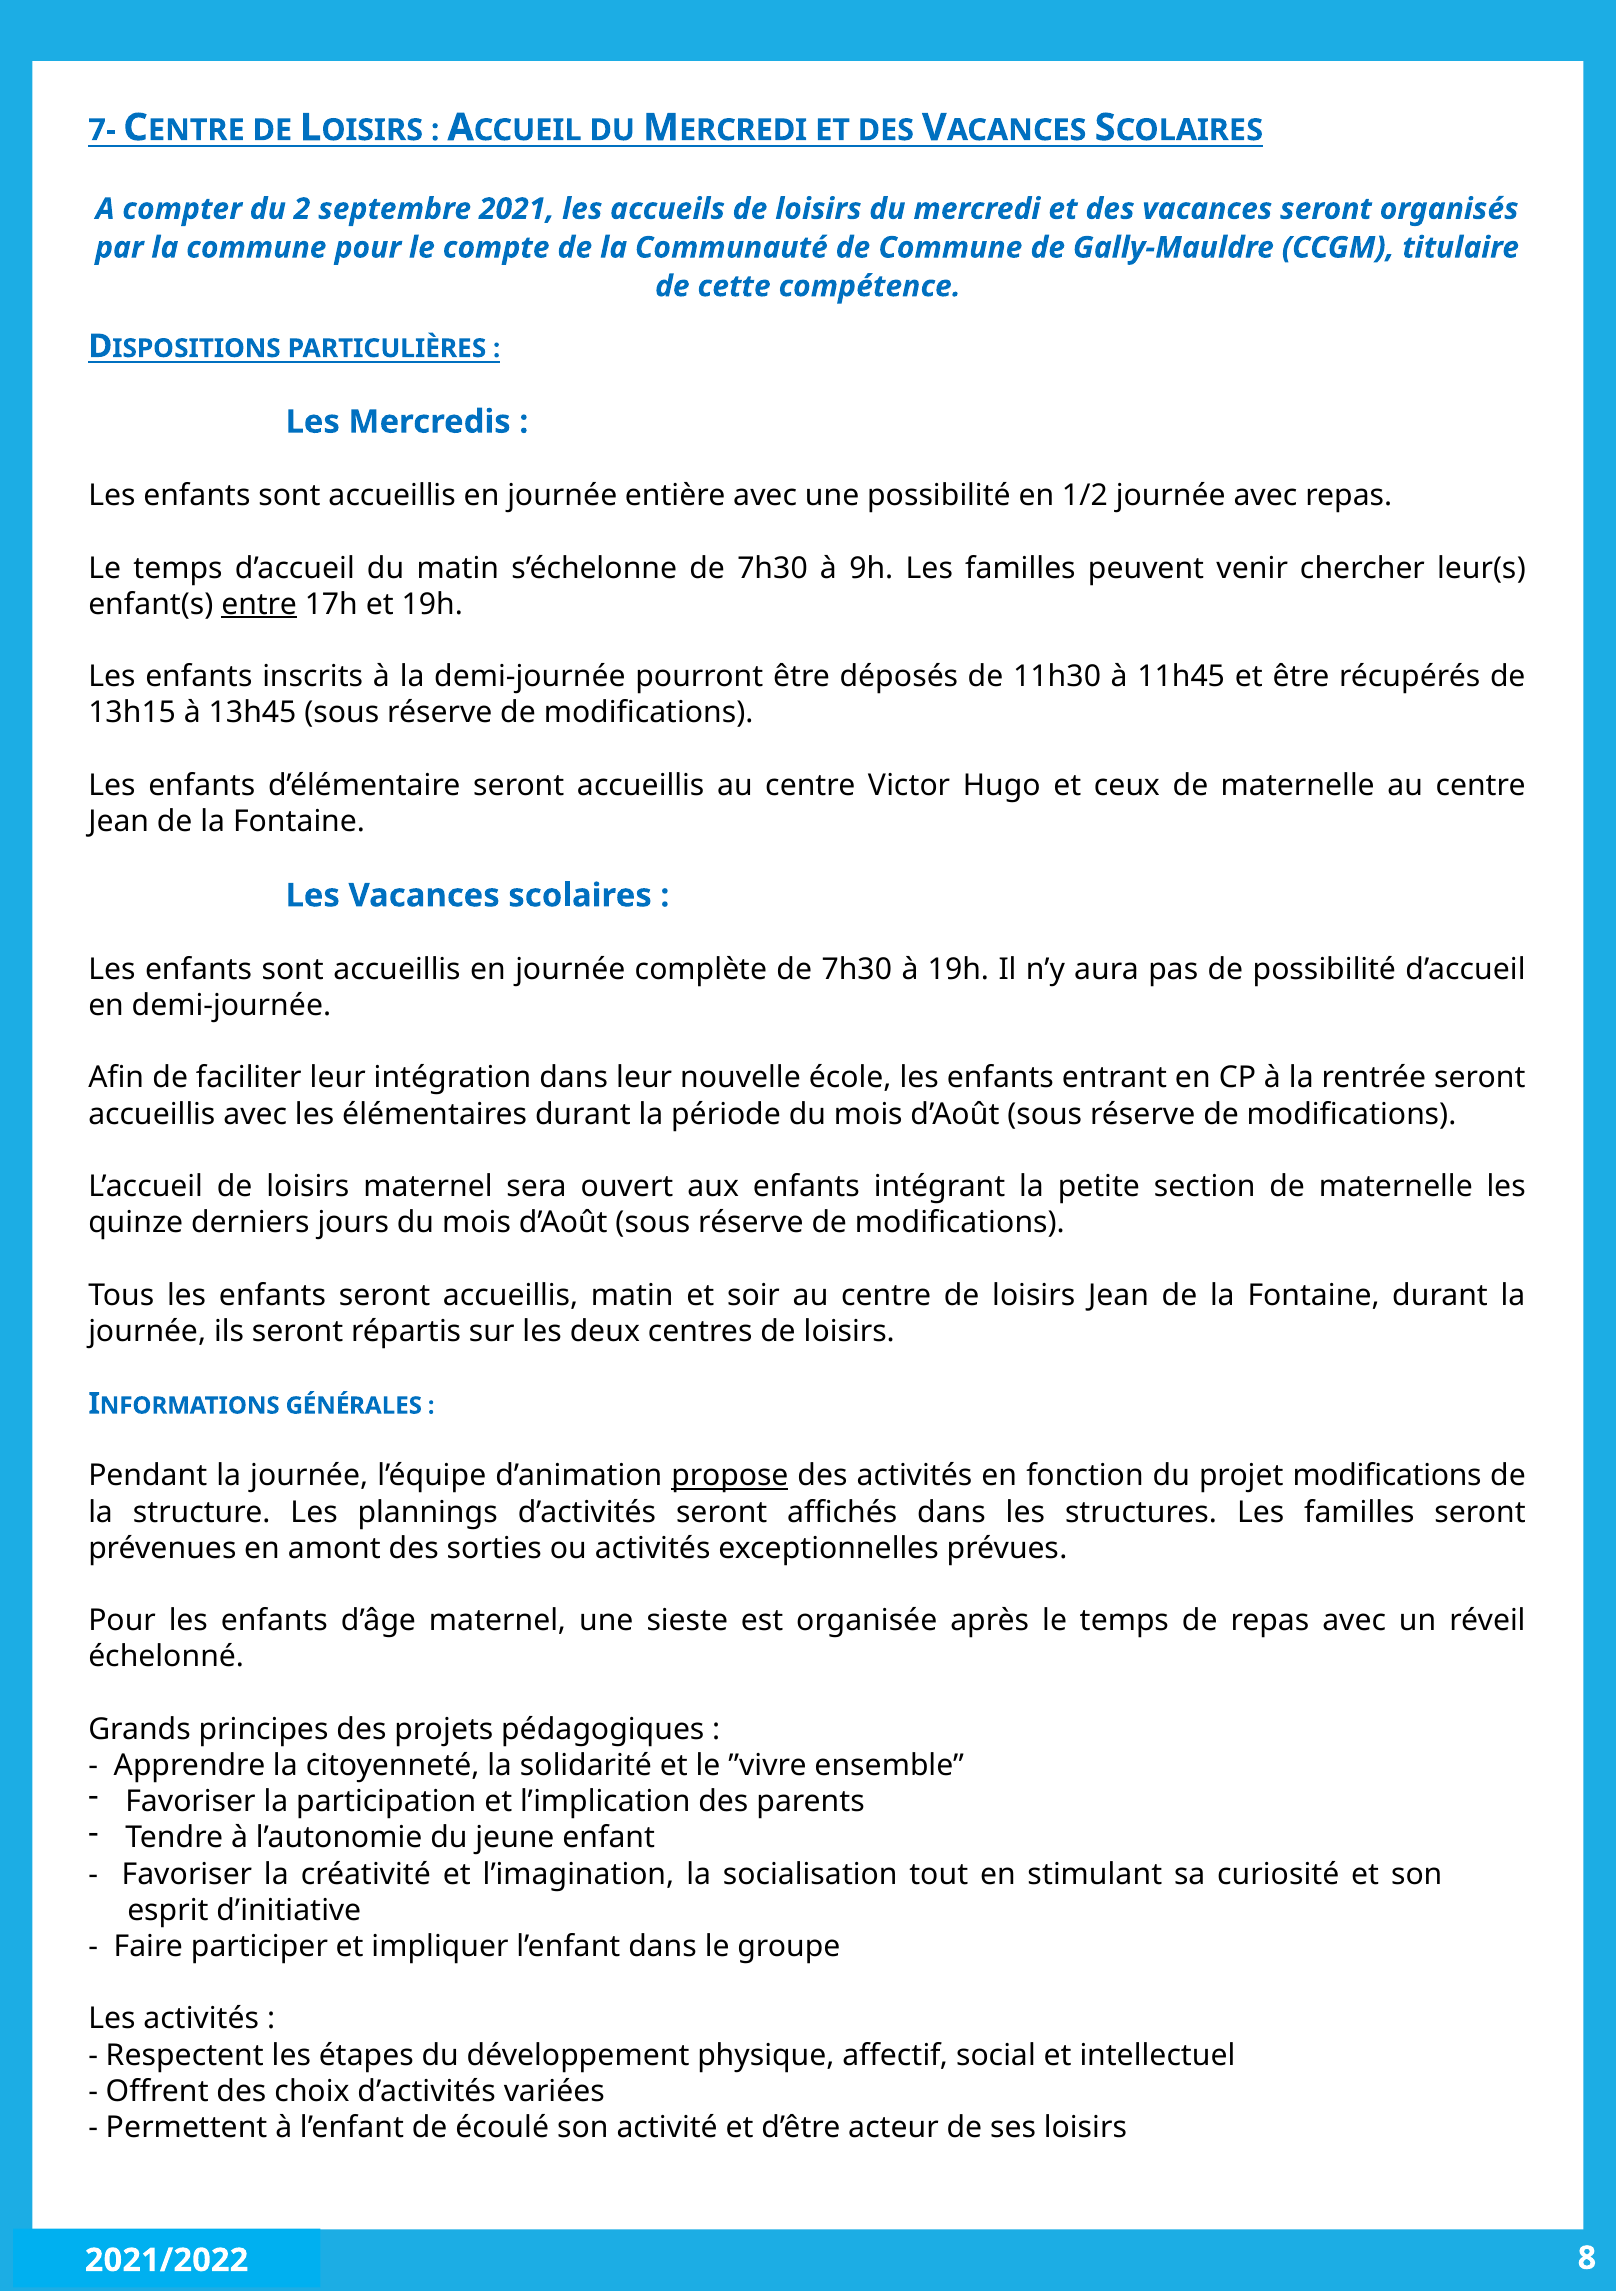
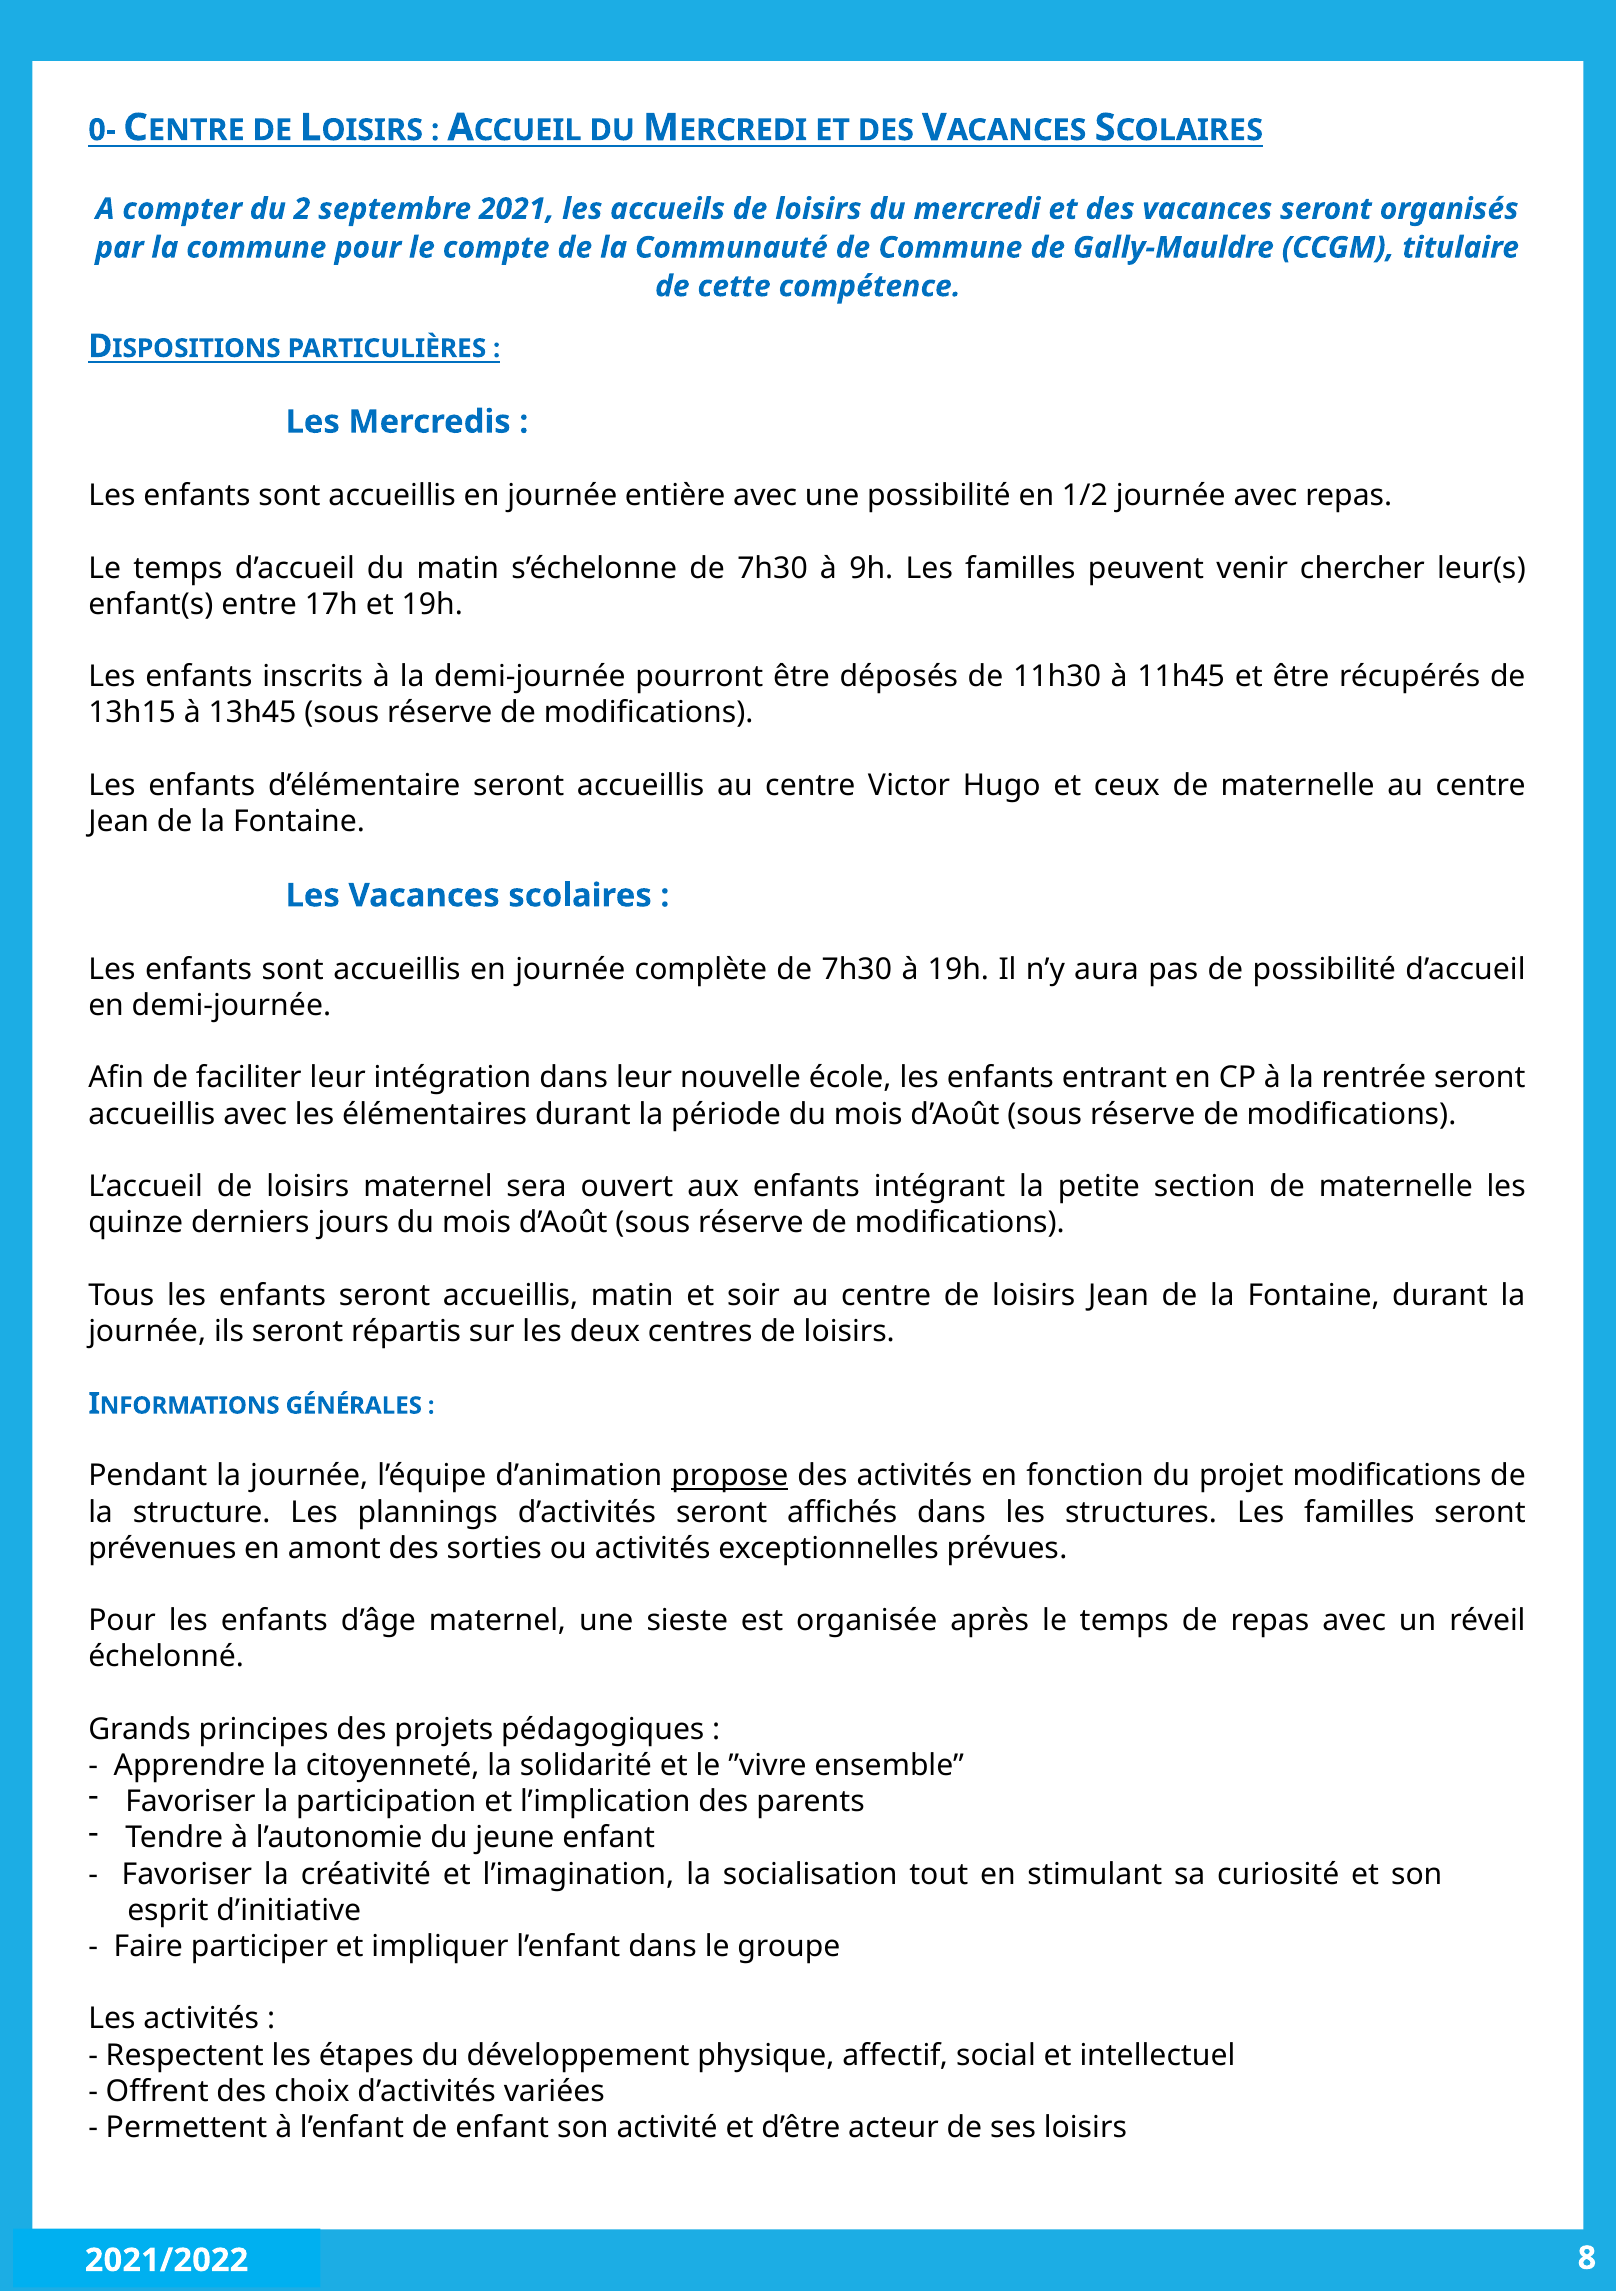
7-: 7- -> 0- (102, 130)
entre underline: present -> none (259, 604)
de écoulé: écoulé -> enfant (502, 2128)
